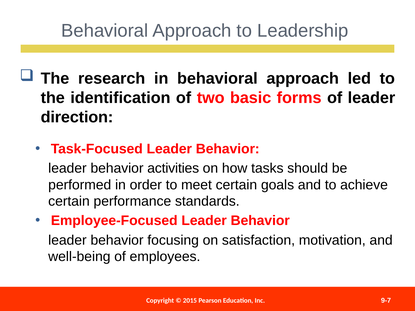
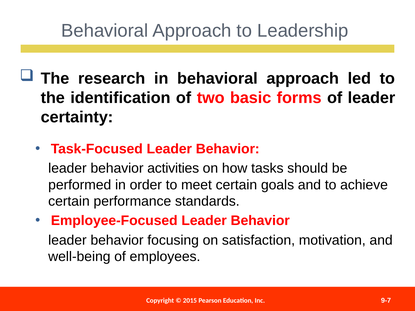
direction: direction -> certainty (77, 117)
